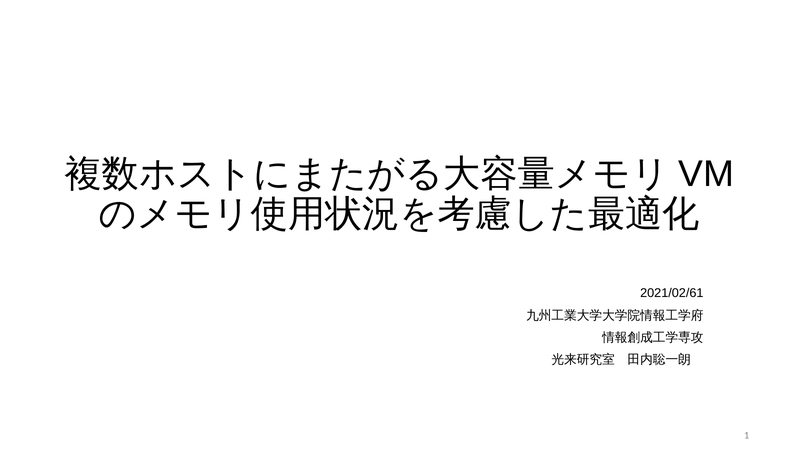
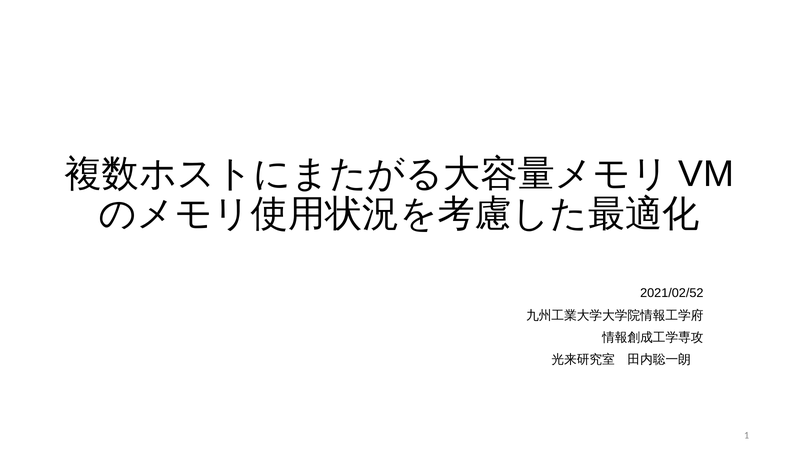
2021/02/61: 2021/02/61 -> 2021/02/52 (672, 293)
